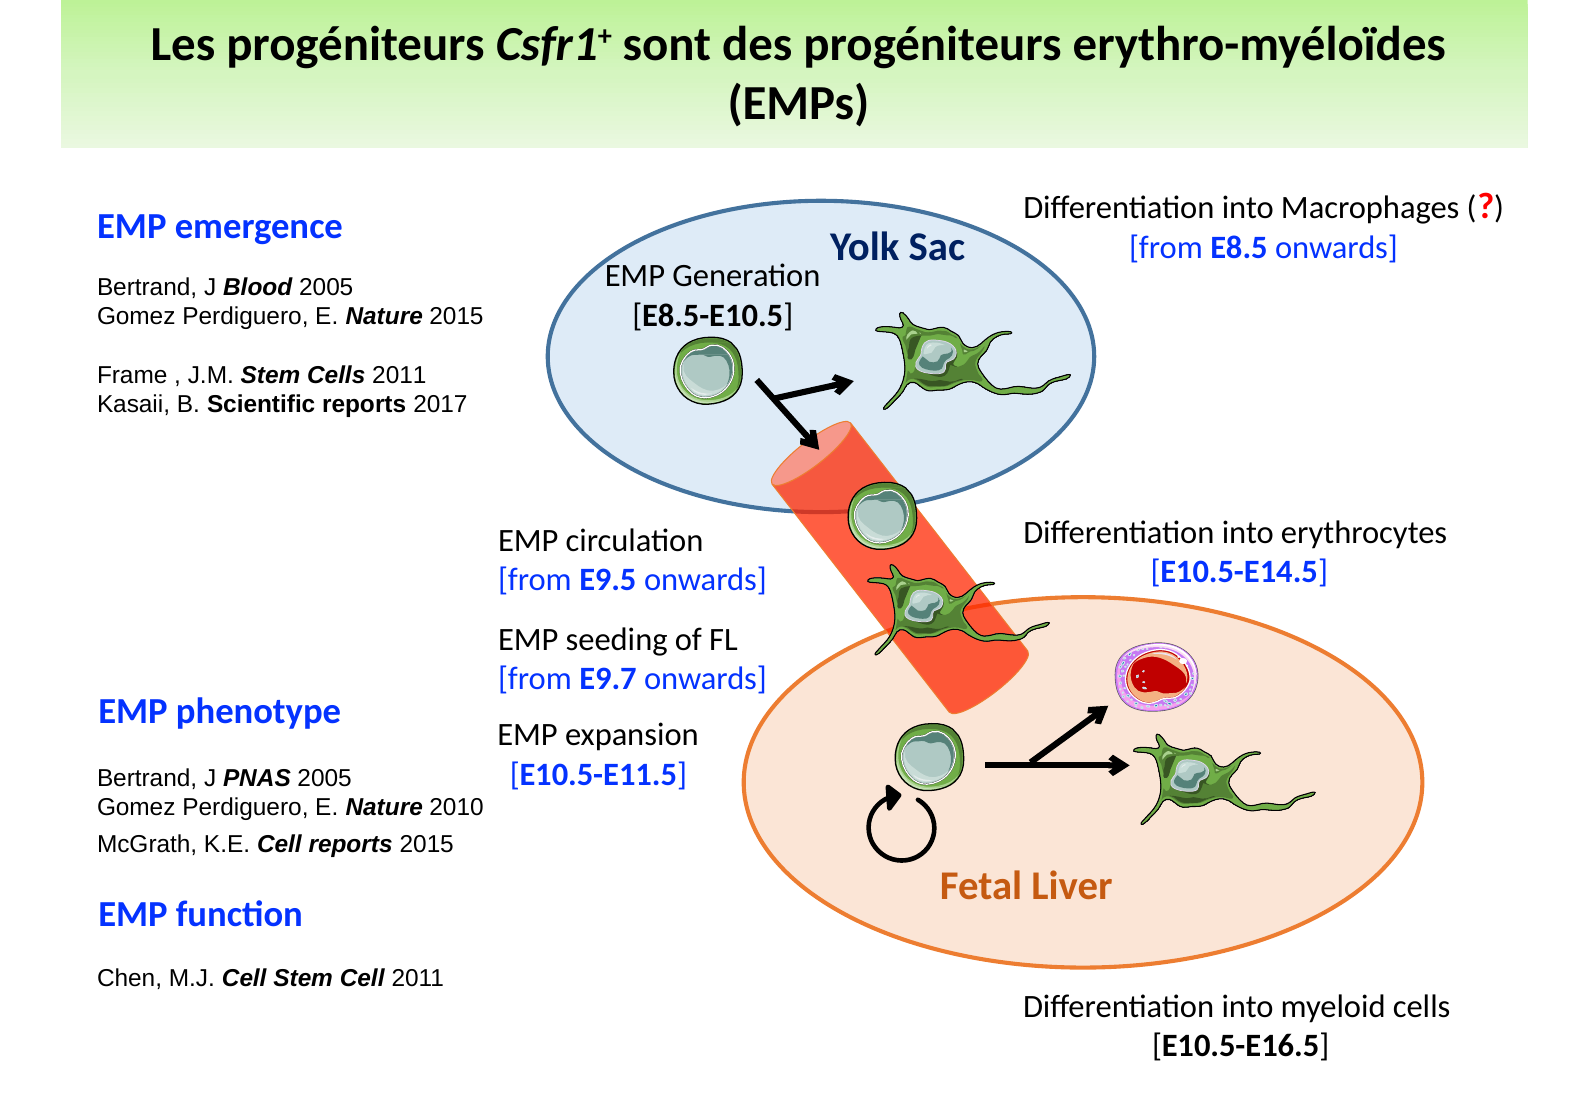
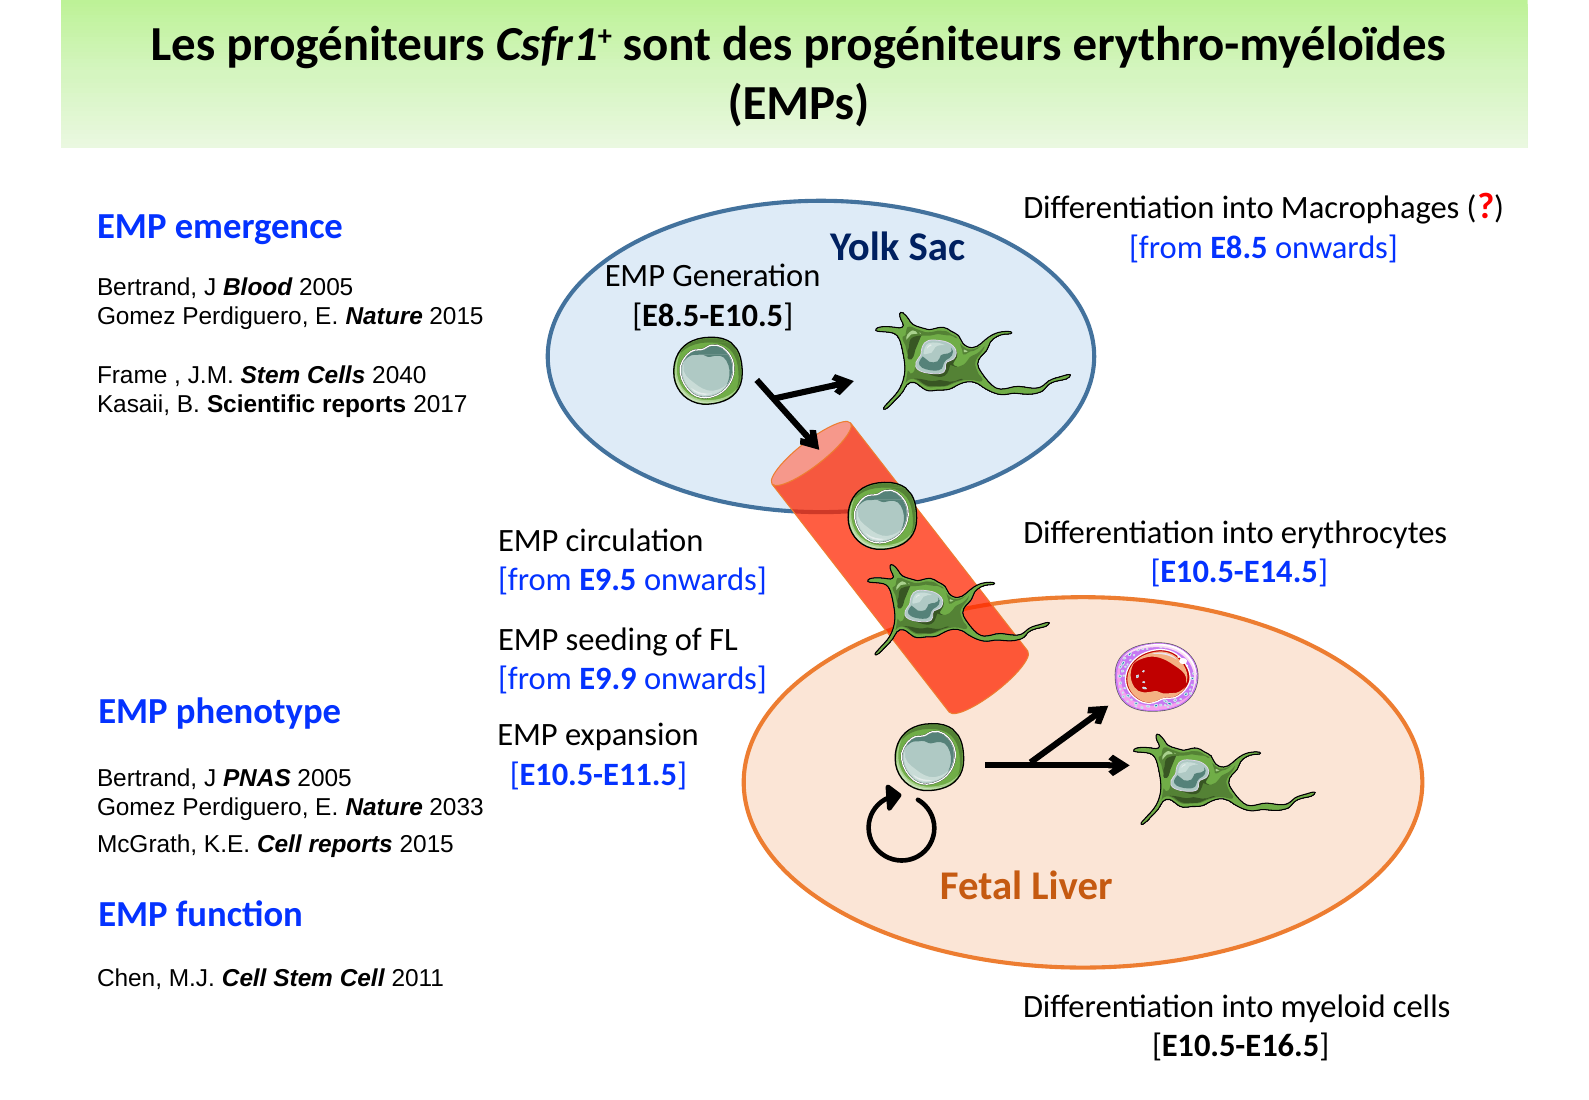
Cells 2011: 2011 -> 2040 (399, 376)
E9.7: E9.7 -> E9.9 (608, 678)
2010: 2010 -> 2033 (457, 808)
